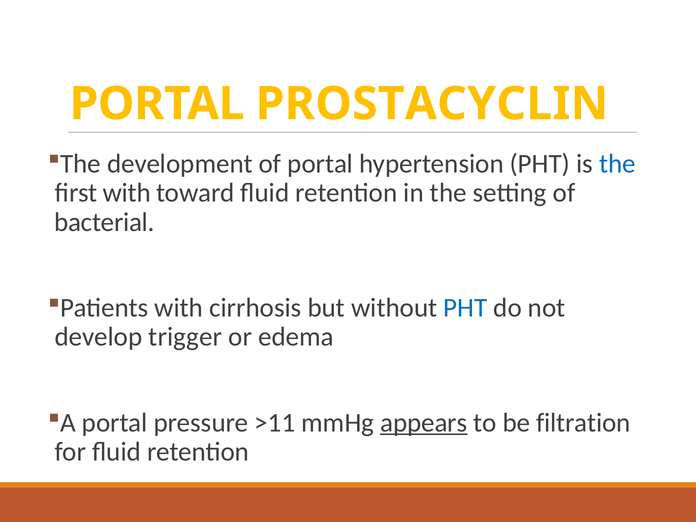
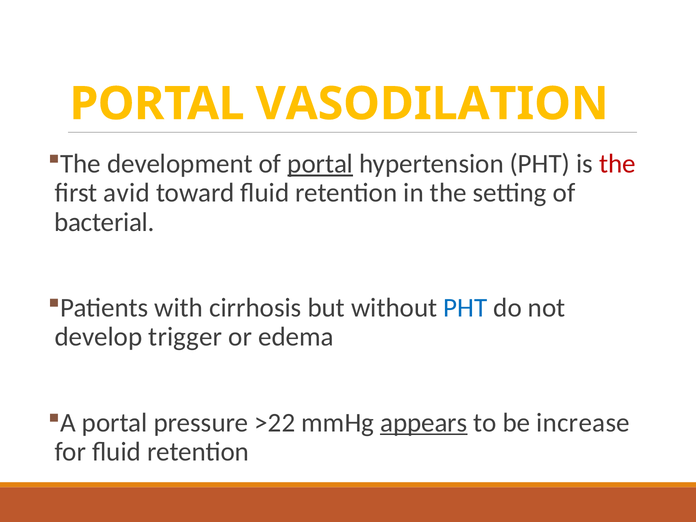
PROSTACYCLIN: PROSTACYCLIN -> VASODILATION (432, 104)
portal underline: none -> present (320, 164)
the colour: blue -> red (617, 164)
first with: with -> avid (127, 193)
>11: >11 -> >22 (275, 423)
filtration: filtration -> increase (583, 423)
